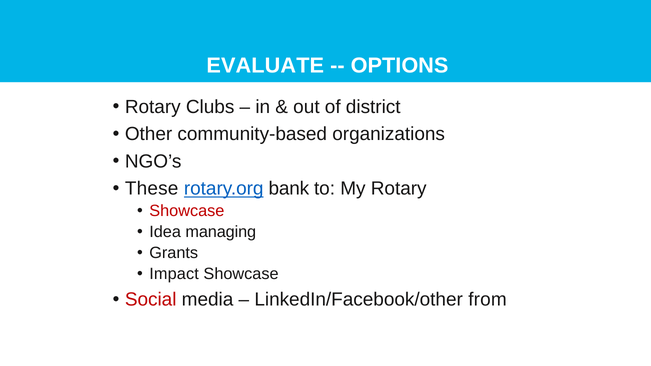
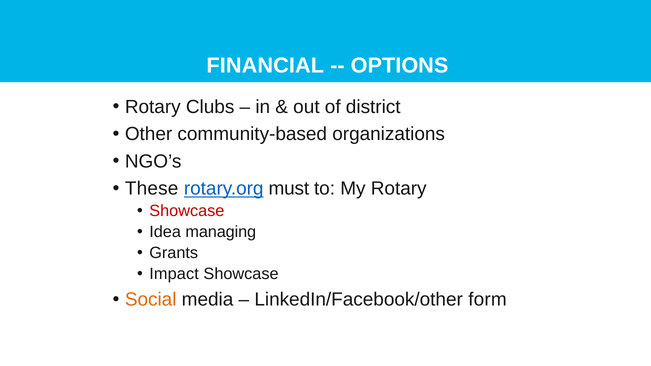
EVALUATE: EVALUATE -> FINANCIAL (265, 65)
bank: bank -> must (289, 189)
Social colour: red -> orange (151, 300)
from: from -> form (488, 300)
